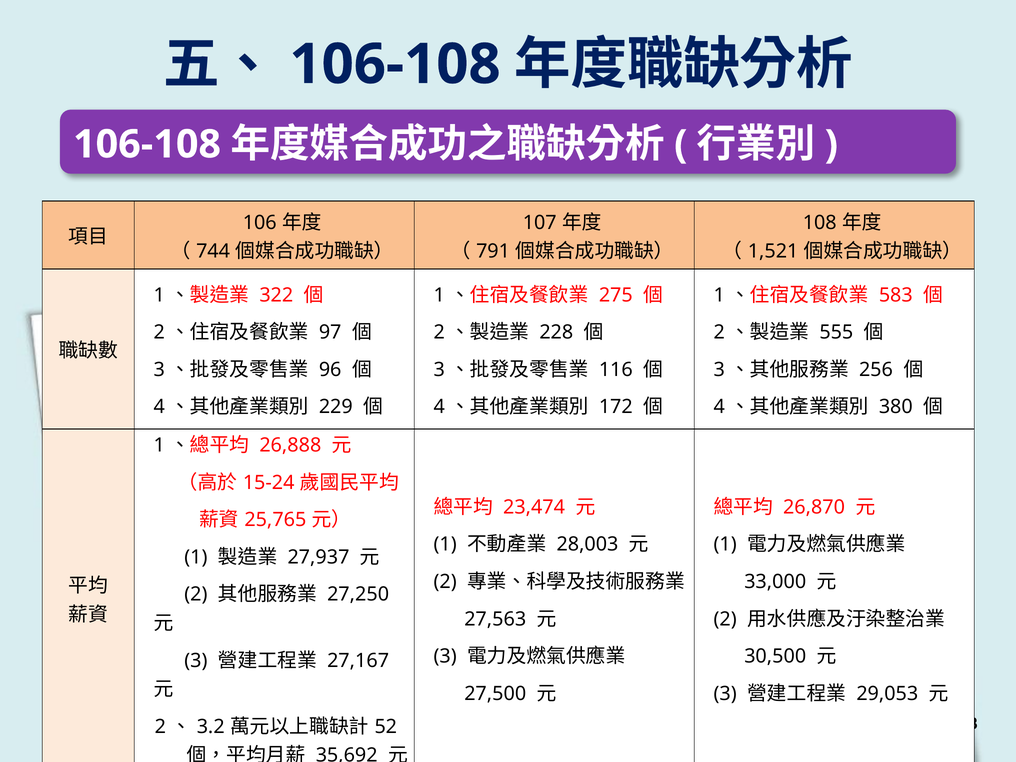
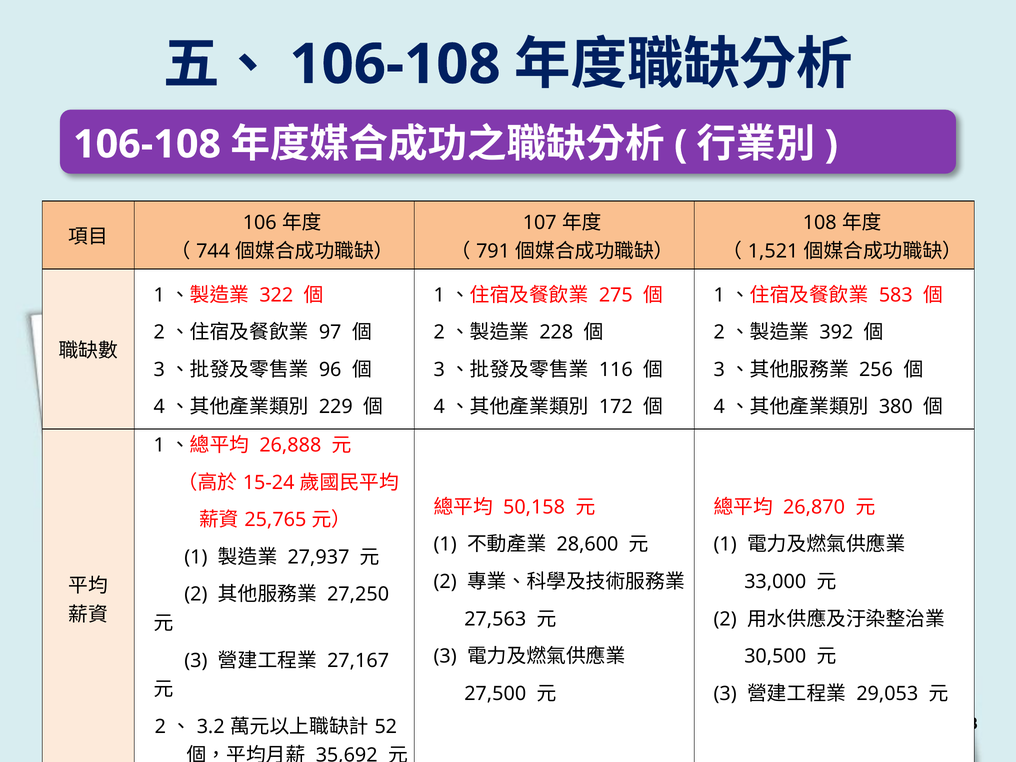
555: 555 -> 392 (836, 332)
23,474: 23,474 -> 50,158 (534, 507)
28,003: 28,003 -> 28,600 (587, 544)
